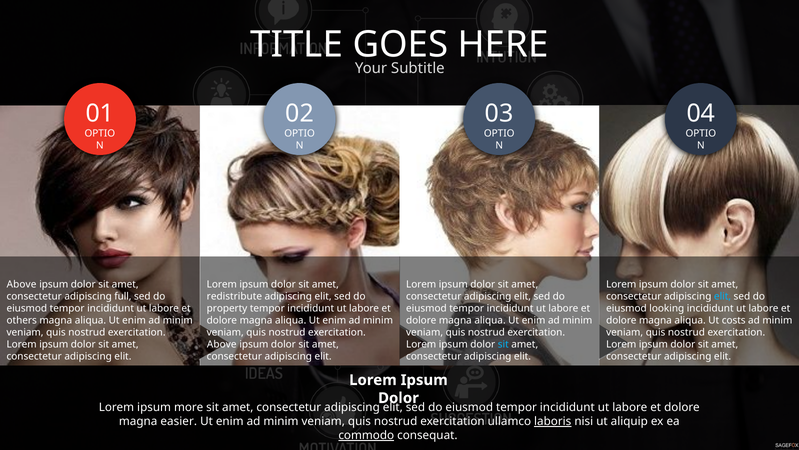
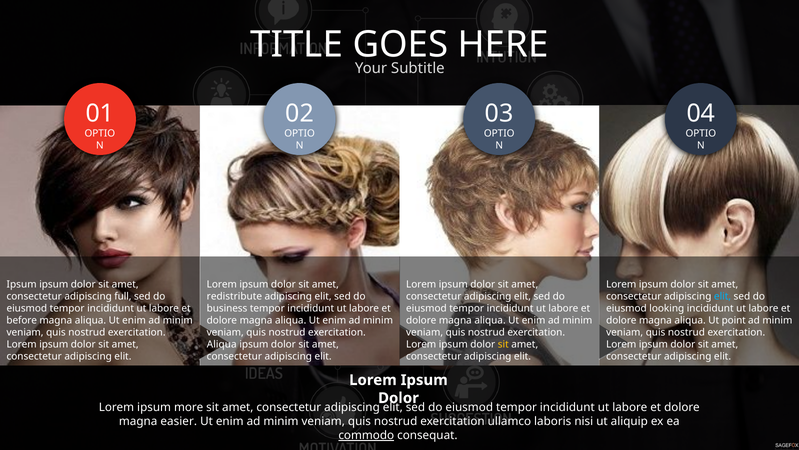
Above: Above -> Ipsum (22, 284)
property: property -> business (227, 308)
others: others -> before (22, 320)
costs: costs -> point (734, 320)
Above: Above -> Aliqua (222, 344)
sit colour: light blue -> yellow (503, 344)
laboris underline: present -> none (553, 421)
